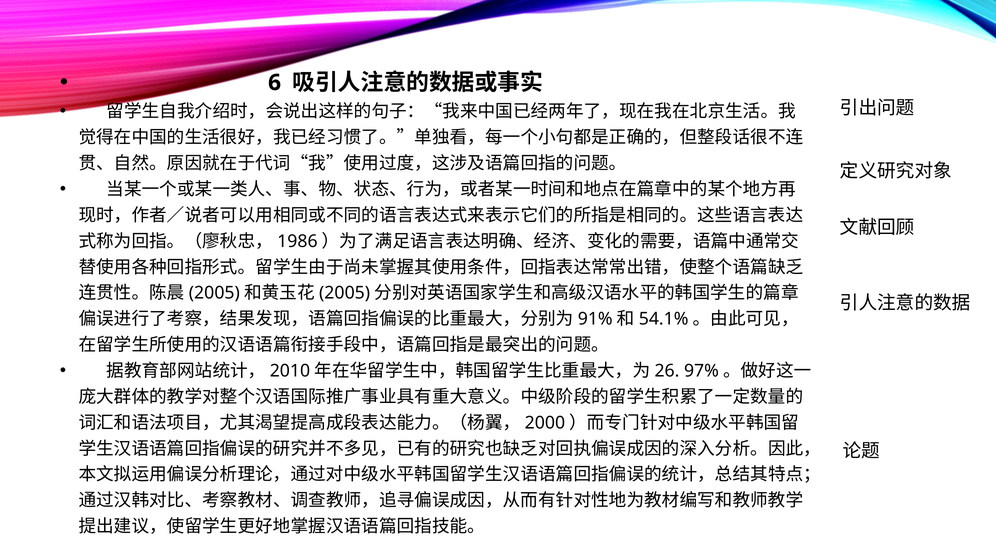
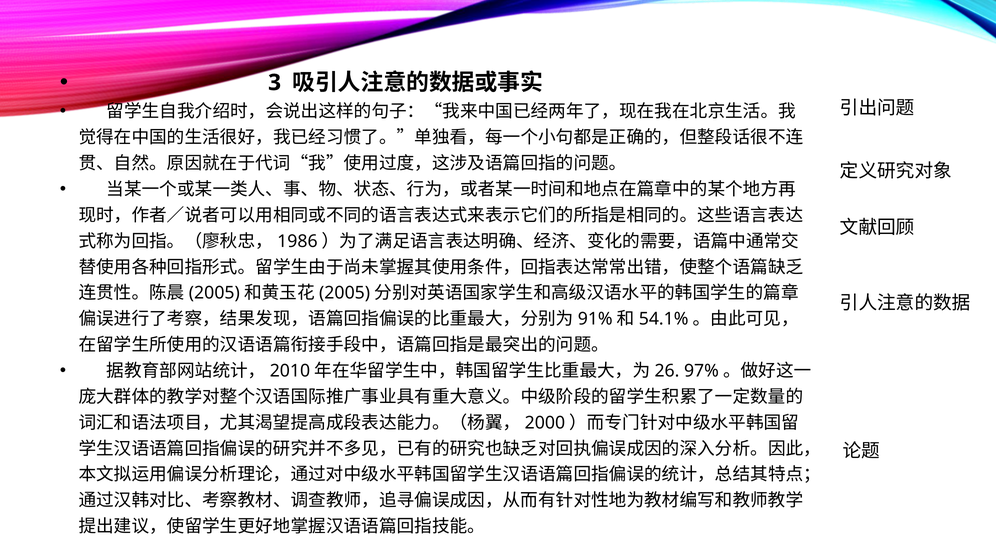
6: 6 -> 3 (275, 83)
